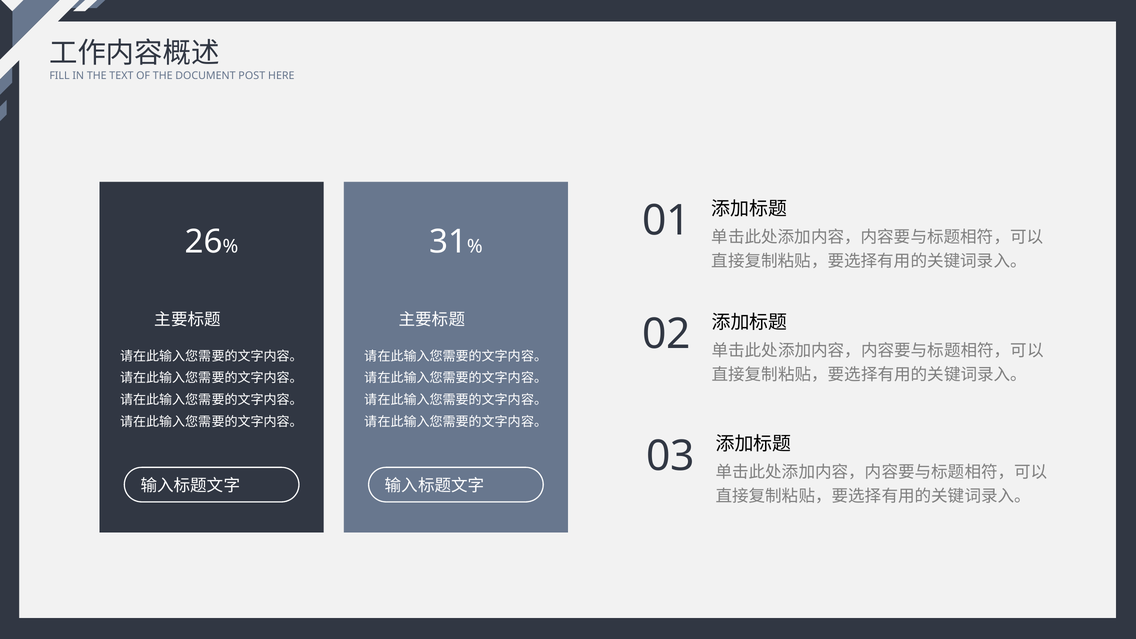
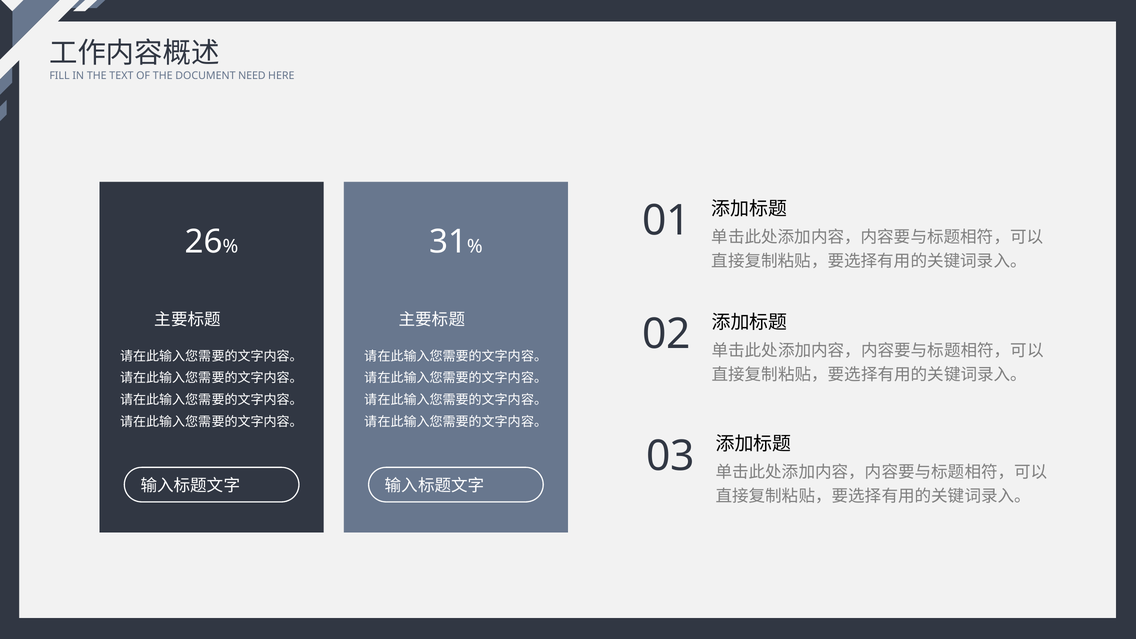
POST: POST -> NEED (252, 76)
